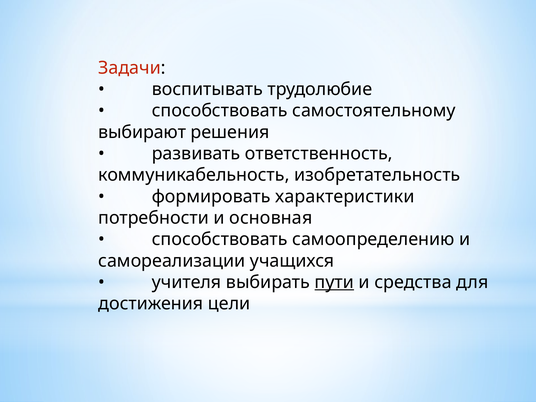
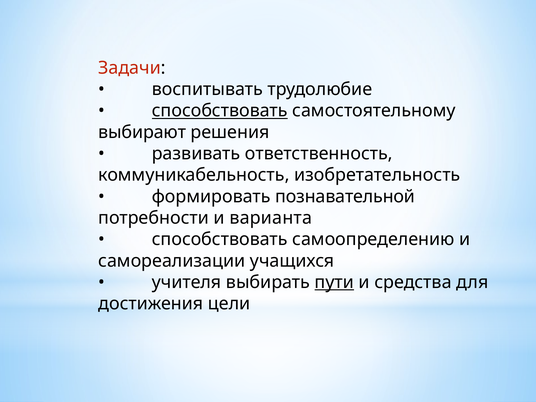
способствовать underline: none -> present (220, 111)
характеристики: характеристики -> познавательной (345, 196)
основная: основная -> варианта (271, 218)
